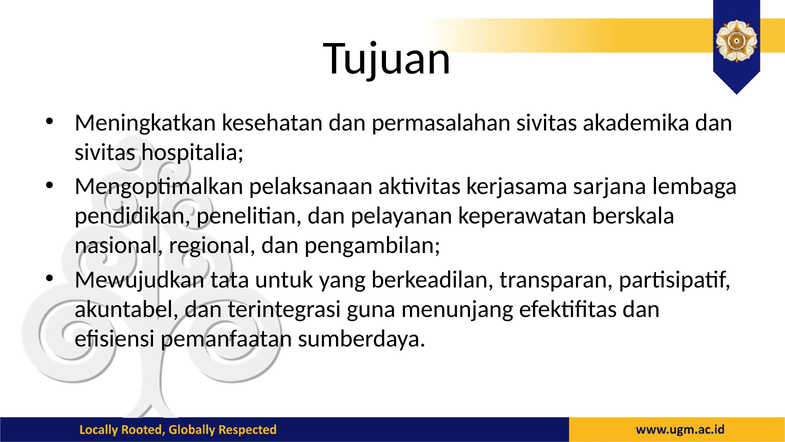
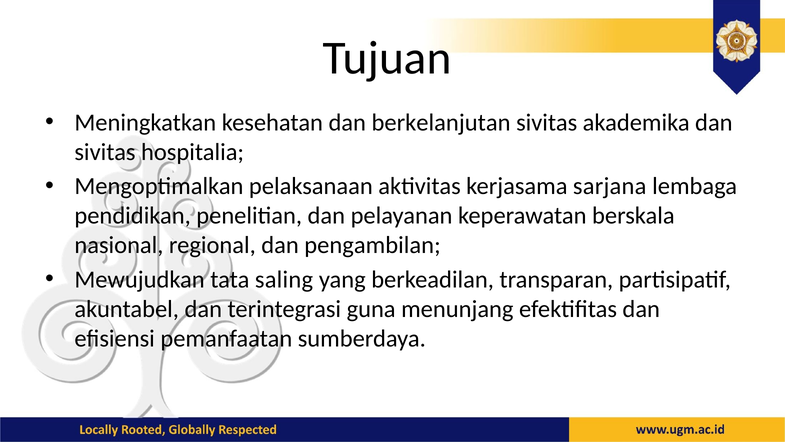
permasalahan: permasalahan -> berkelanjutan (441, 122)
untuk: untuk -> saling (284, 279)
